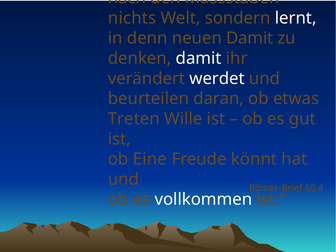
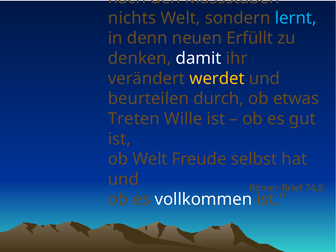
lernt colour: white -> light blue (296, 18)
neuen Damit: Damit -> Erfüllt (250, 38)
werdet colour: white -> yellow (217, 78)
daran: daran -> durch (219, 99)
ob Eine: Eine -> Welt (150, 159)
könnt: könnt -> selbst (254, 159)
60,4: 60,4 -> 74,8 (314, 188)
